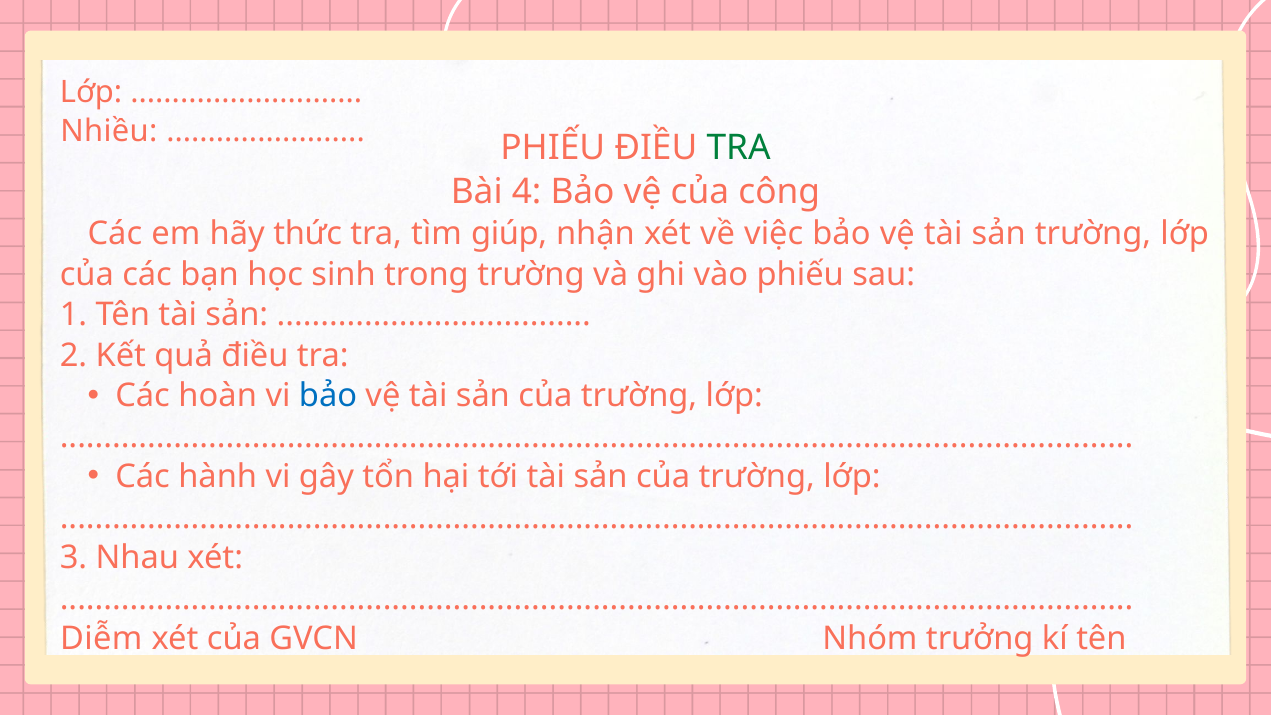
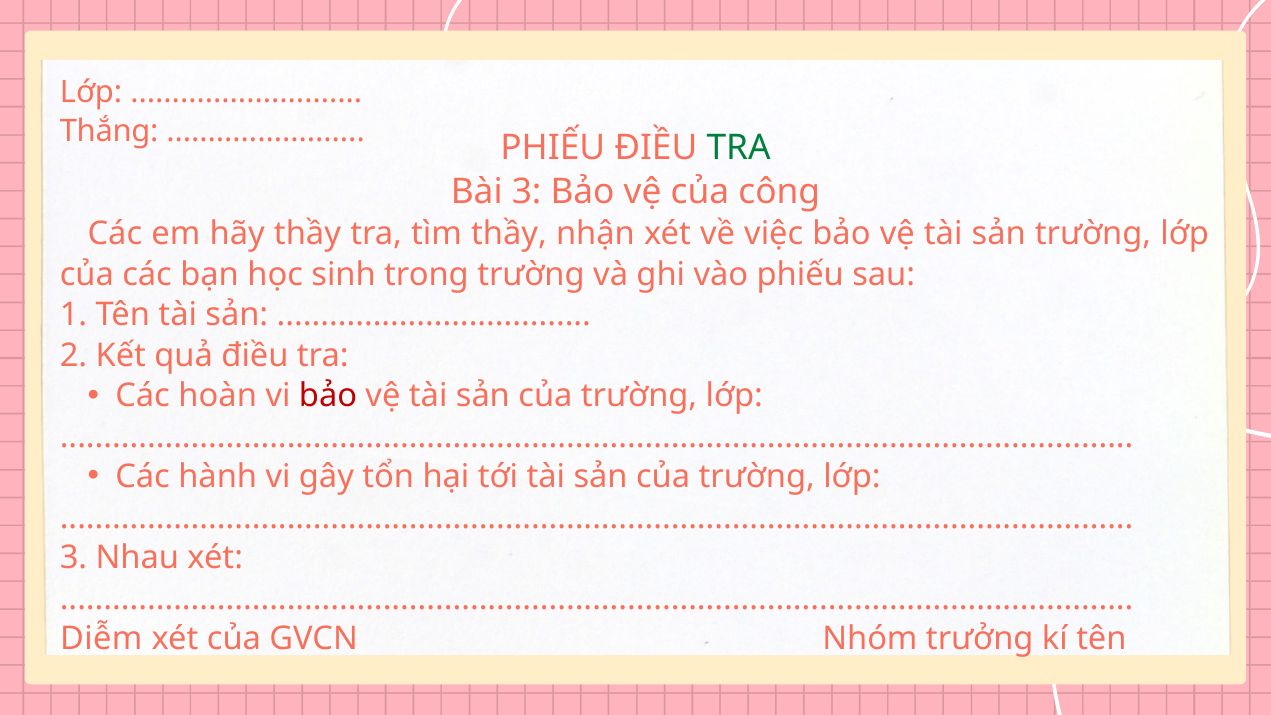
Nhiều: Nhiều -> Thắng (109, 131)
Bài 4: 4 -> 3 (527, 192)
hãy thức: thức -> thầy (307, 234)
tìm giúp: giúp -> thầy (509, 234)
bảo colour: blue -> red (328, 396)
